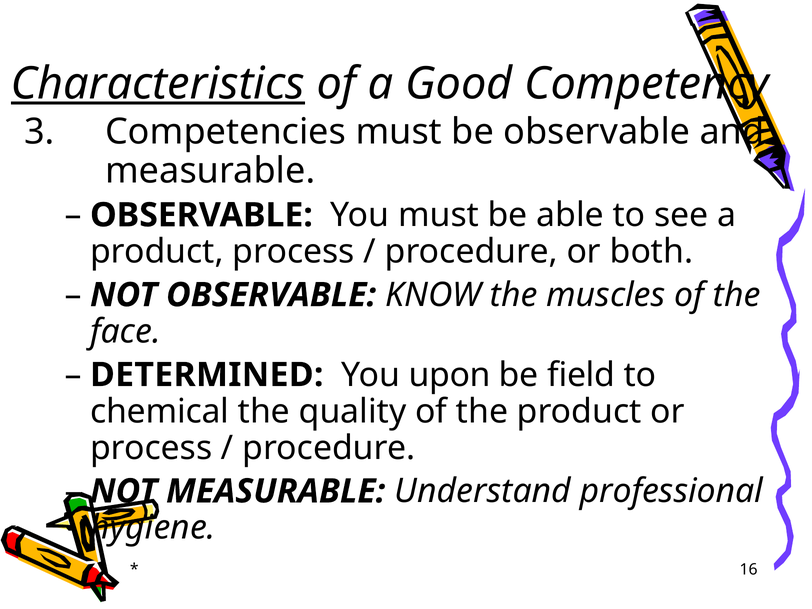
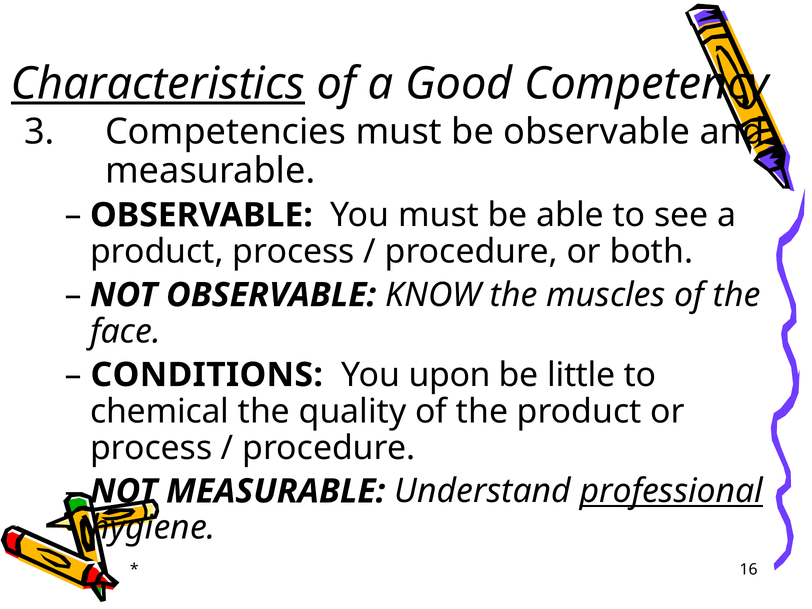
DETERMINED: DETERMINED -> CONDITIONS (207, 375)
field: field -> little (581, 375)
professional underline: none -> present (671, 491)
